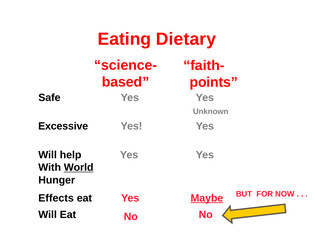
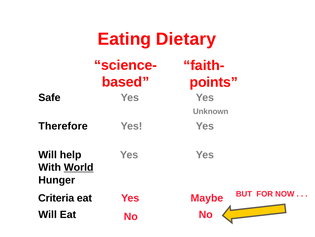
Excessive: Excessive -> Therefore (63, 126)
Effects: Effects -> Criteria (56, 197)
Maybe underline: present -> none (207, 197)
